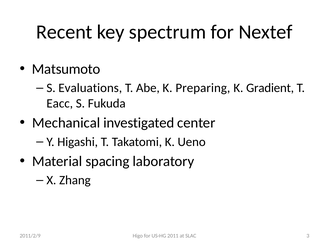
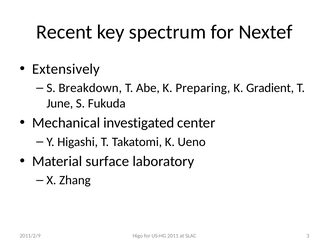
Matsumoto: Matsumoto -> Extensively (66, 69)
Evaluations: Evaluations -> Breakdown (90, 88)
Eacc: Eacc -> June (60, 103)
spacing: spacing -> surface (107, 161)
